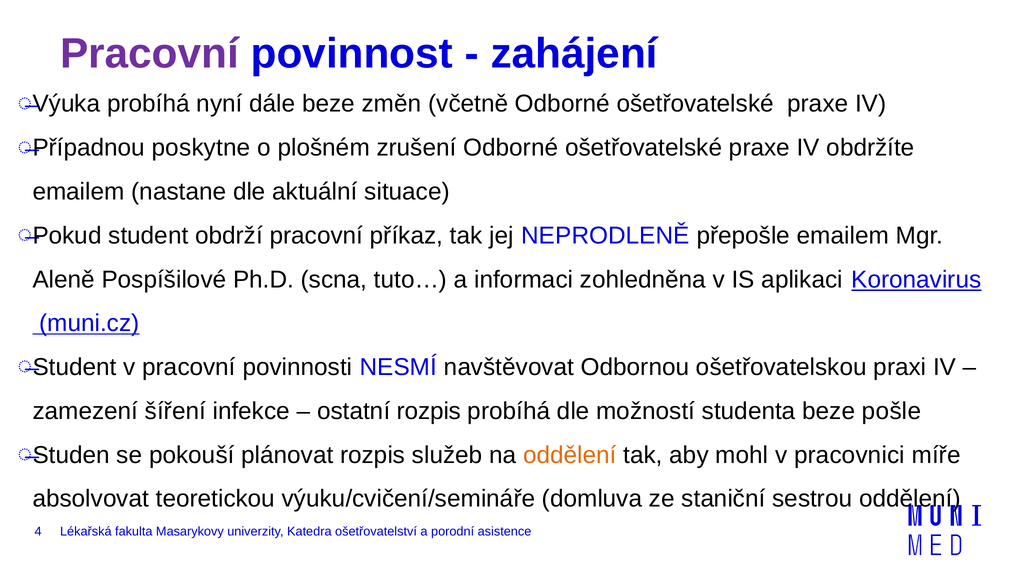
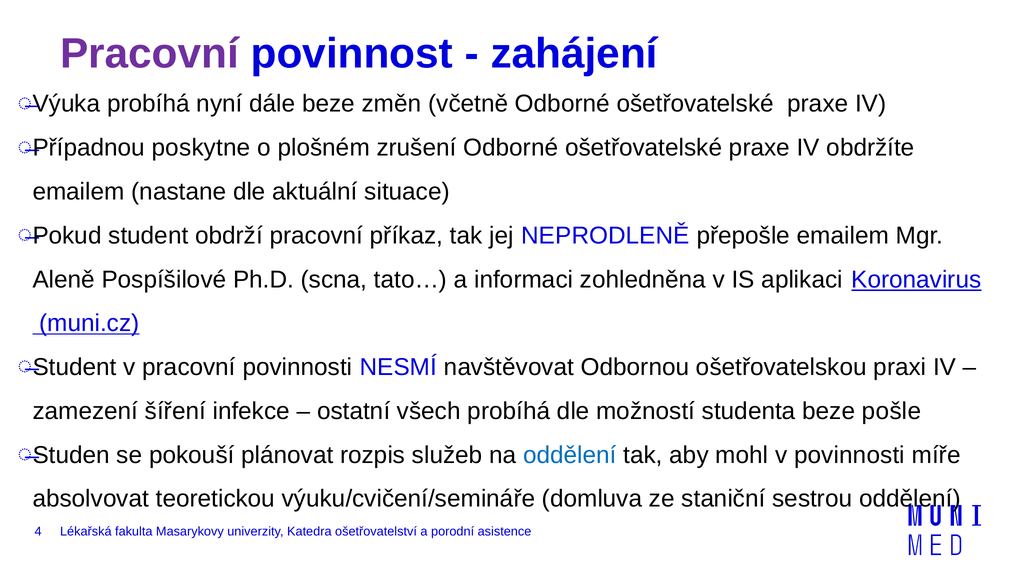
tuto…: tuto… -> tato… (411, 279)
ostatní rozpis: rozpis -> všech (429, 411)
oddělení colour: orange -> blue (570, 455)
v pracovnici: pracovnici -> povinnosti (849, 455)
